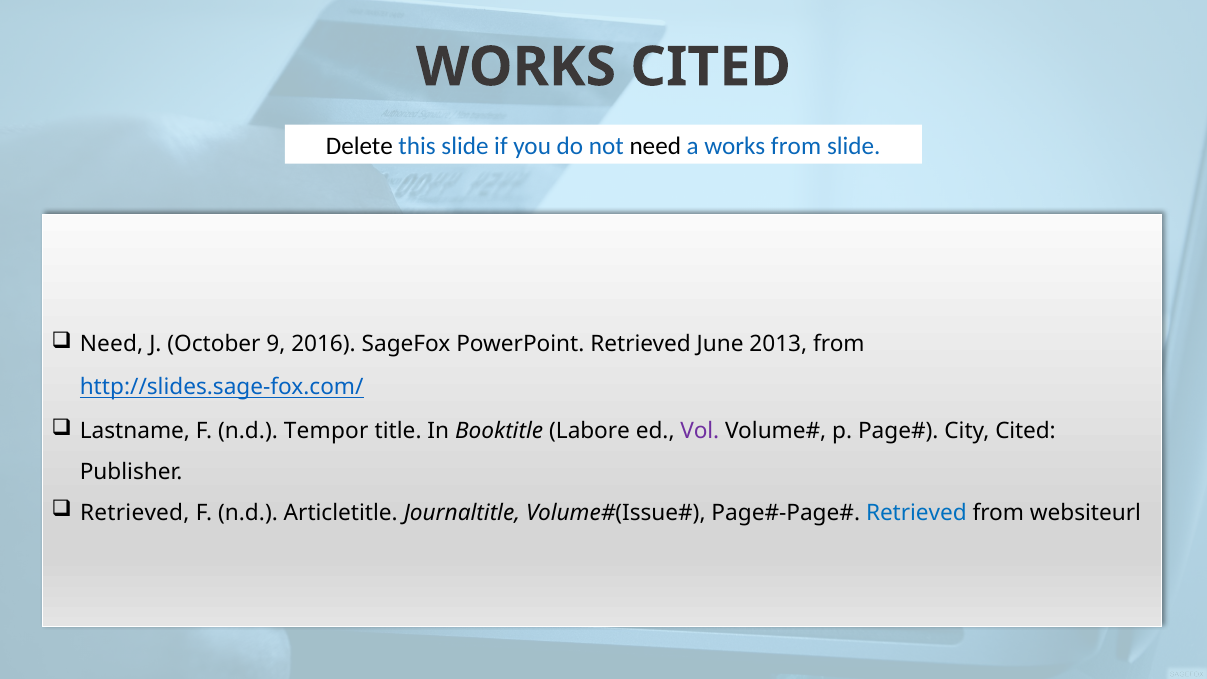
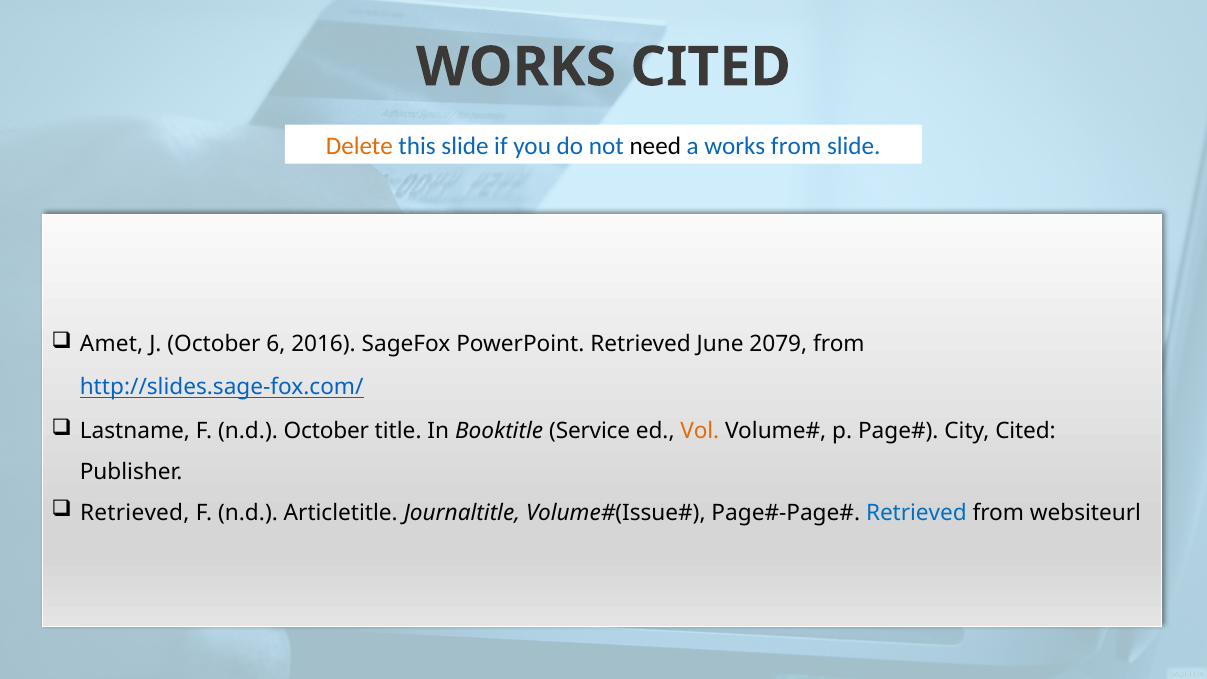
Delete colour: black -> orange (359, 146)
Need: Need -> Amet (112, 344)
9: 9 -> 6 (276, 344)
2013: 2013 -> 2079 (778, 344)
n.d Tempor: Tempor -> October (326, 431)
Labore: Labore -> Service (590, 431)
Vol colour: purple -> orange (700, 431)
